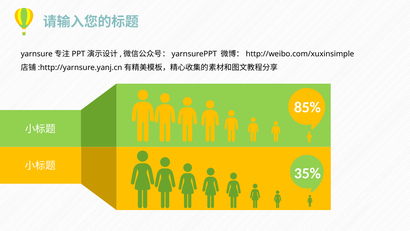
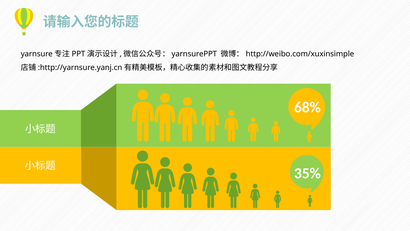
85%: 85% -> 68% (307, 107)
